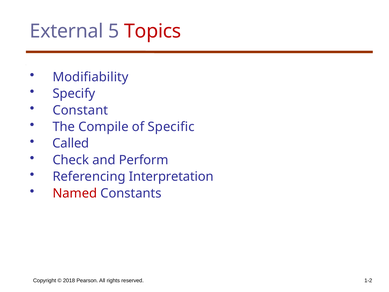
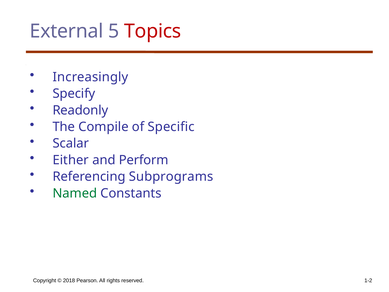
Modifiability: Modifiability -> Increasingly (90, 77)
Constant: Constant -> Readonly (80, 110)
Called: Called -> Scalar (71, 143)
Check: Check -> Either (71, 160)
Interpretation: Interpretation -> Subprograms (171, 176)
Named colour: red -> green (75, 193)
